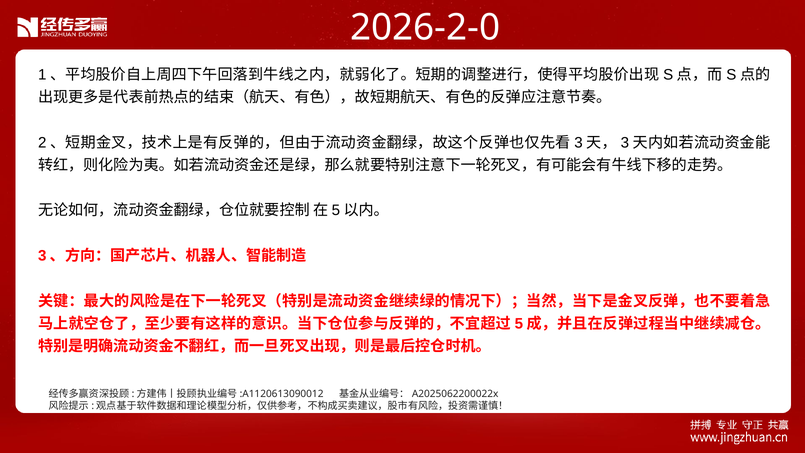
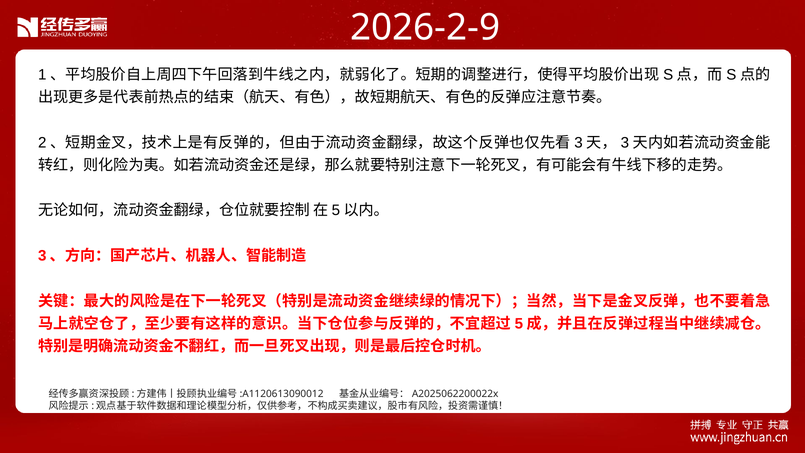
2026-2-0: 2026-2-0 -> 2026-2-9 (425, 28)
